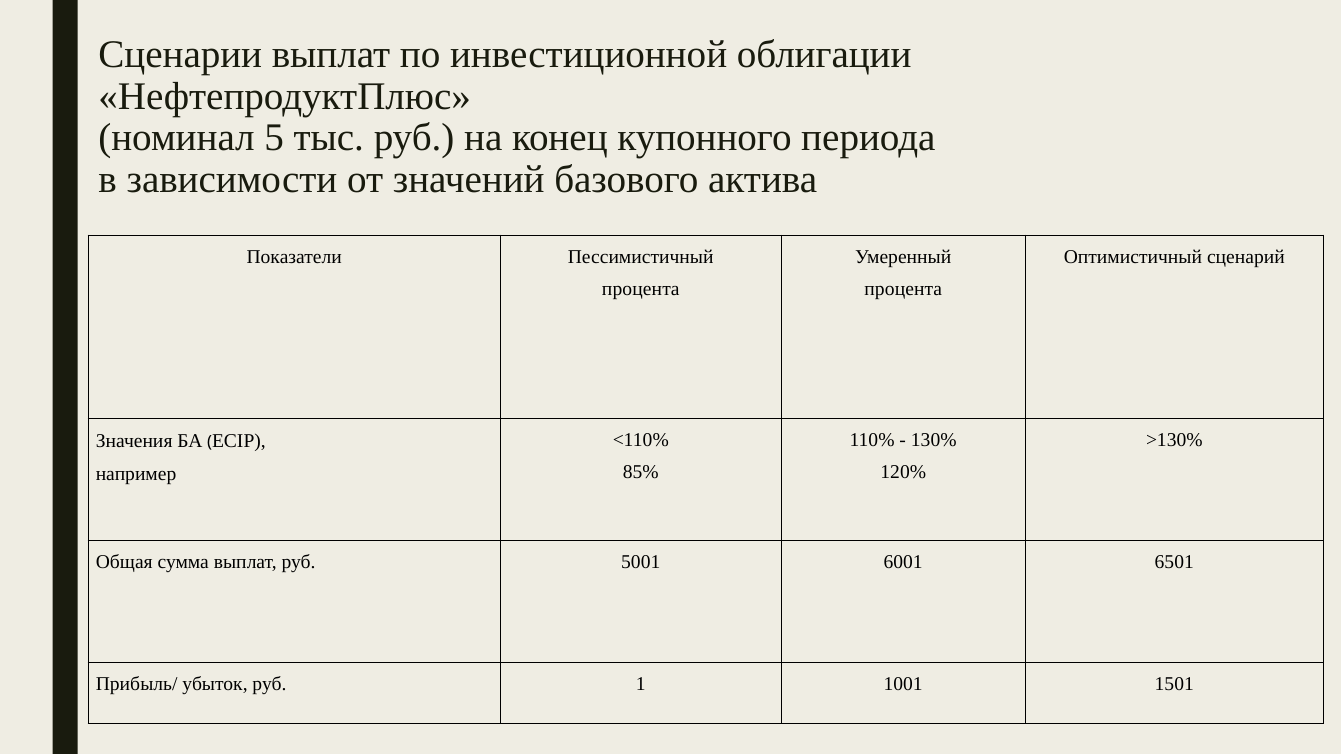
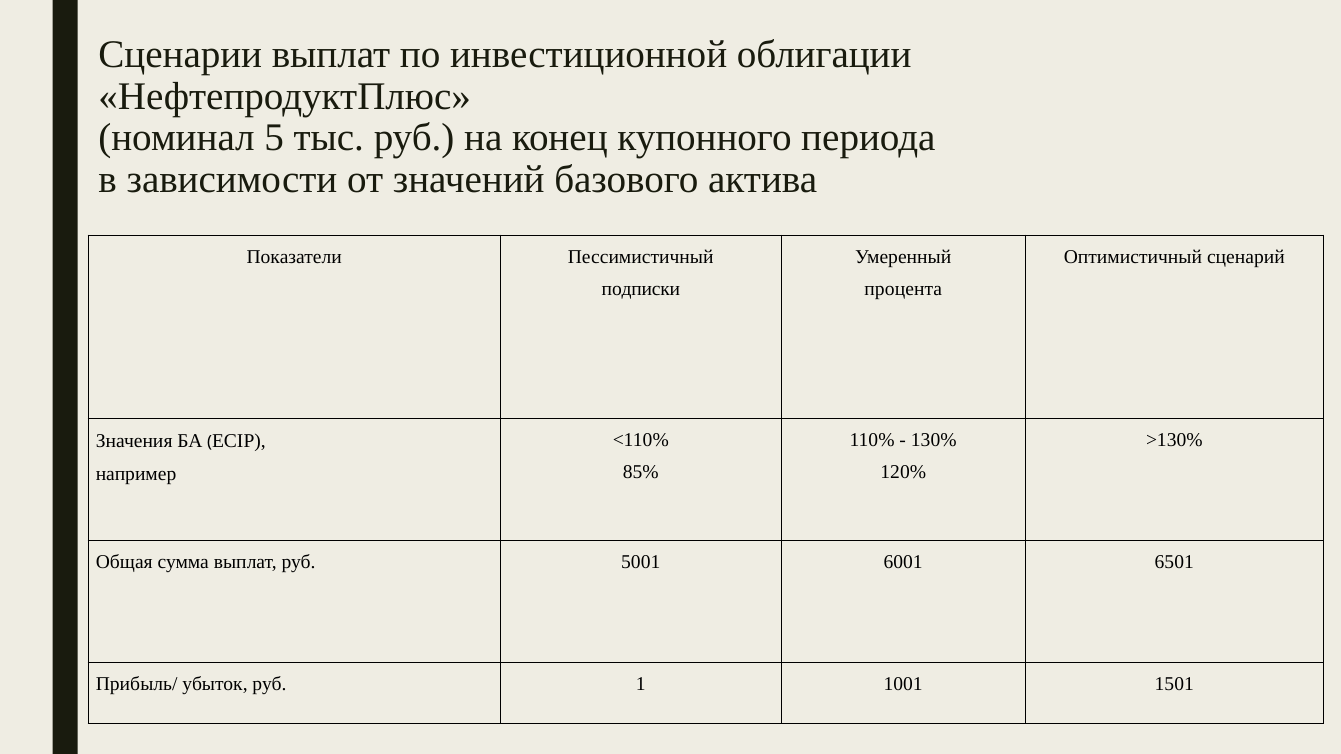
процента: процента -> подписки (641, 290)
